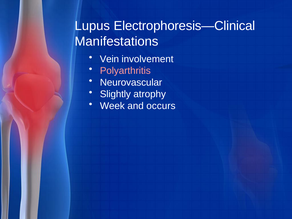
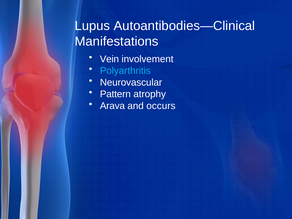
Electrophoresis—Clinical: Electrophoresis—Clinical -> Autoantibodies—Clinical (184, 26)
Polyarthritis colour: pink -> light blue (125, 71)
Slightly: Slightly -> Pattern (115, 94)
Week: Week -> Arava (112, 106)
